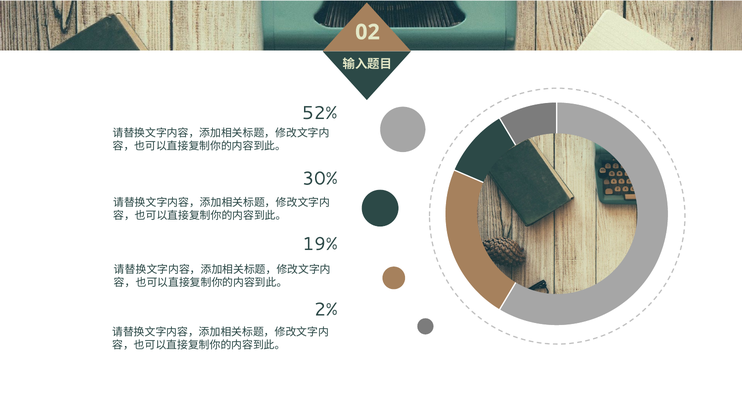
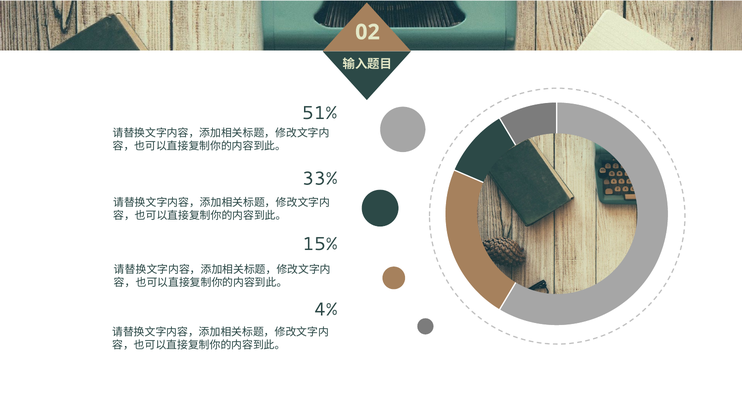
52%: 52% -> 51% (320, 113)
30%: 30% -> 33% (320, 178)
19%: 19% -> 15% (320, 244)
2%: 2% -> 4% (326, 309)
